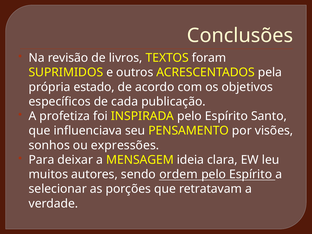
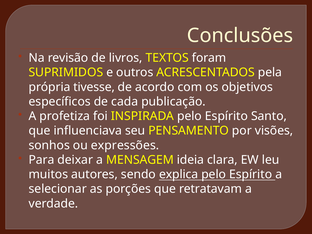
estado: estado -> tivesse (94, 87)
ordem: ordem -> explica (179, 174)
